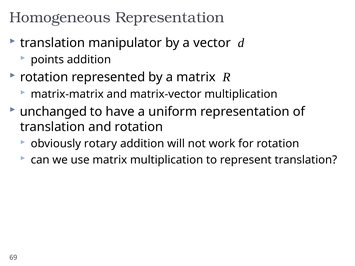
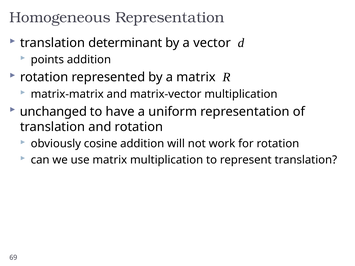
manipulator: manipulator -> determinant (125, 43)
rotary: rotary -> cosine (101, 144)
